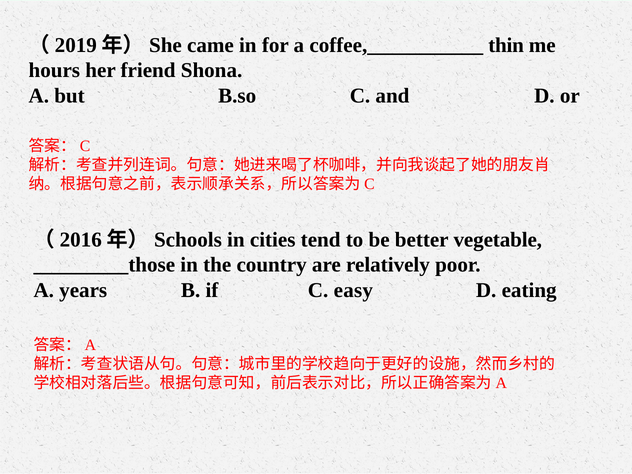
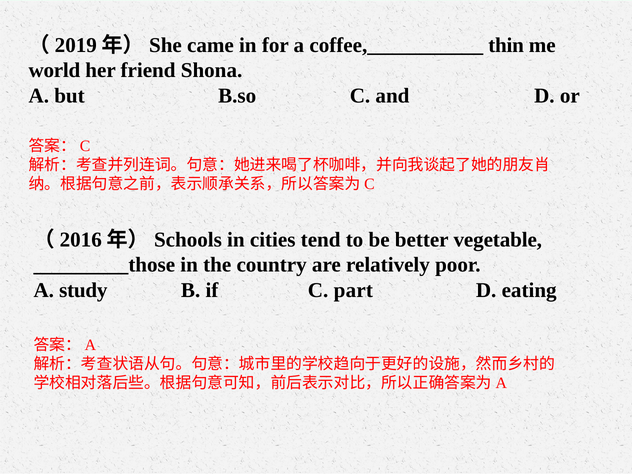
hours: hours -> world (54, 70)
years: years -> study (83, 290)
easy: easy -> part (353, 290)
